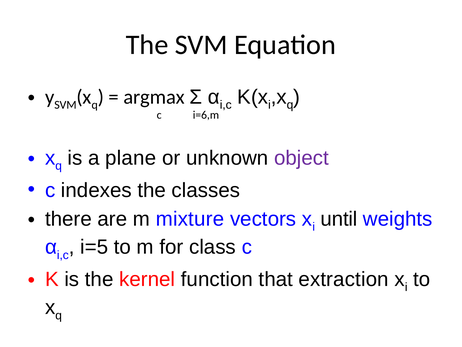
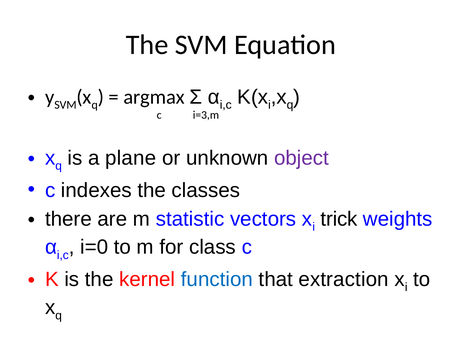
i=6,m: i=6,m -> i=3,m (206, 115)
mixture: mixture -> statistic (190, 219)
until: until -> trick (339, 219)
i=5: i=5 -> i=0 (94, 247)
function colour: black -> blue (217, 279)
